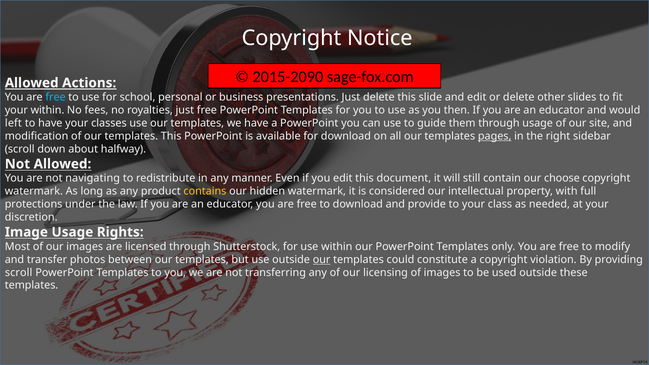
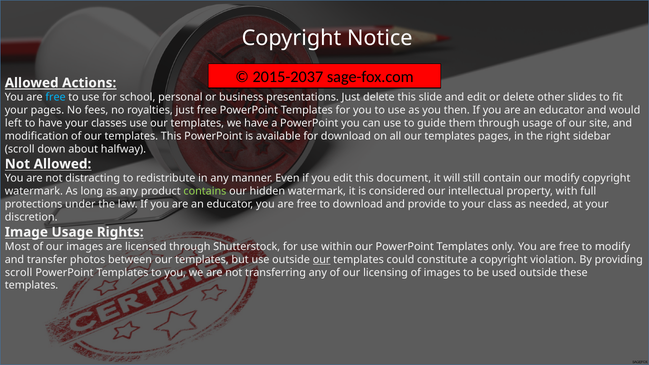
2015-2090: 2015-2090 -> 2015-2037 (288, 77)
your within: within -> pages (47, 110)
pages underline: present -> none (495, 136)
navigating: navigating -> distracting (93, 178)
our choose: choose -> modify (562, 178)
contains colour: yellow -> light green (205, 191)
